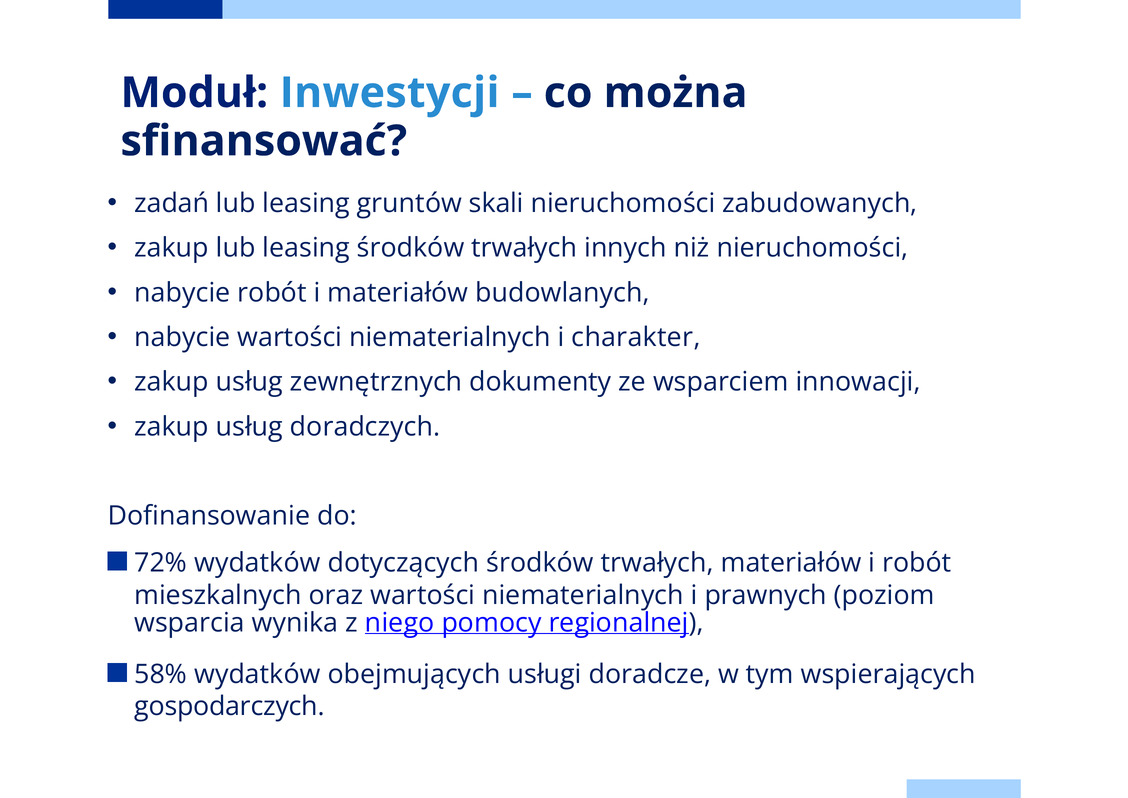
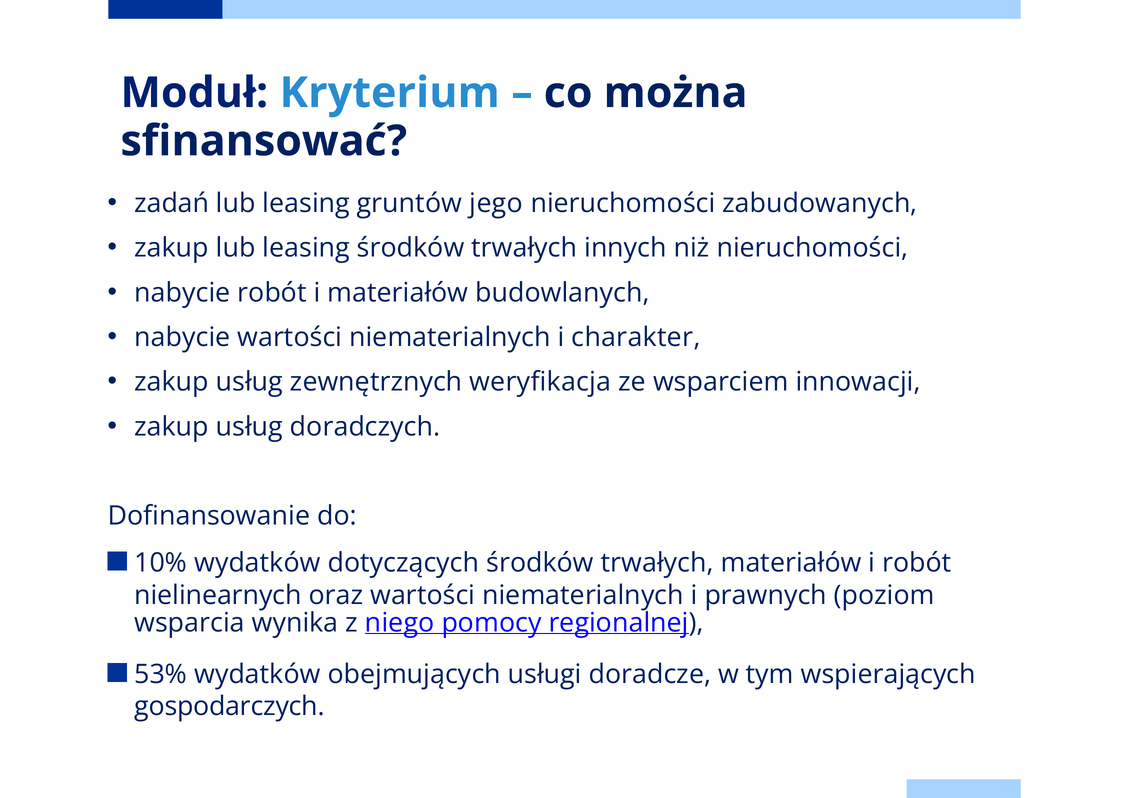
Inwestycji: Inwestycji -> Kryterium (390, 93)
skali: skali -> jego (496, 203)
dokumenty: dokumenty -> weryfikacja (540, 382)
72%: 72% -> 10% (161, 563)
mieszkalnych: mieszkalnych -> nielinearnych (218, 595)
58%: 58% -> 53% (161, 674)
